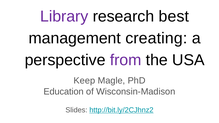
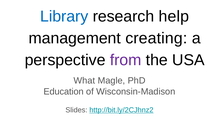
Library colour: purple -> blue (64, 16)
best: best -> help (174, 16)
Keep: Keep -> What (84, 81)
